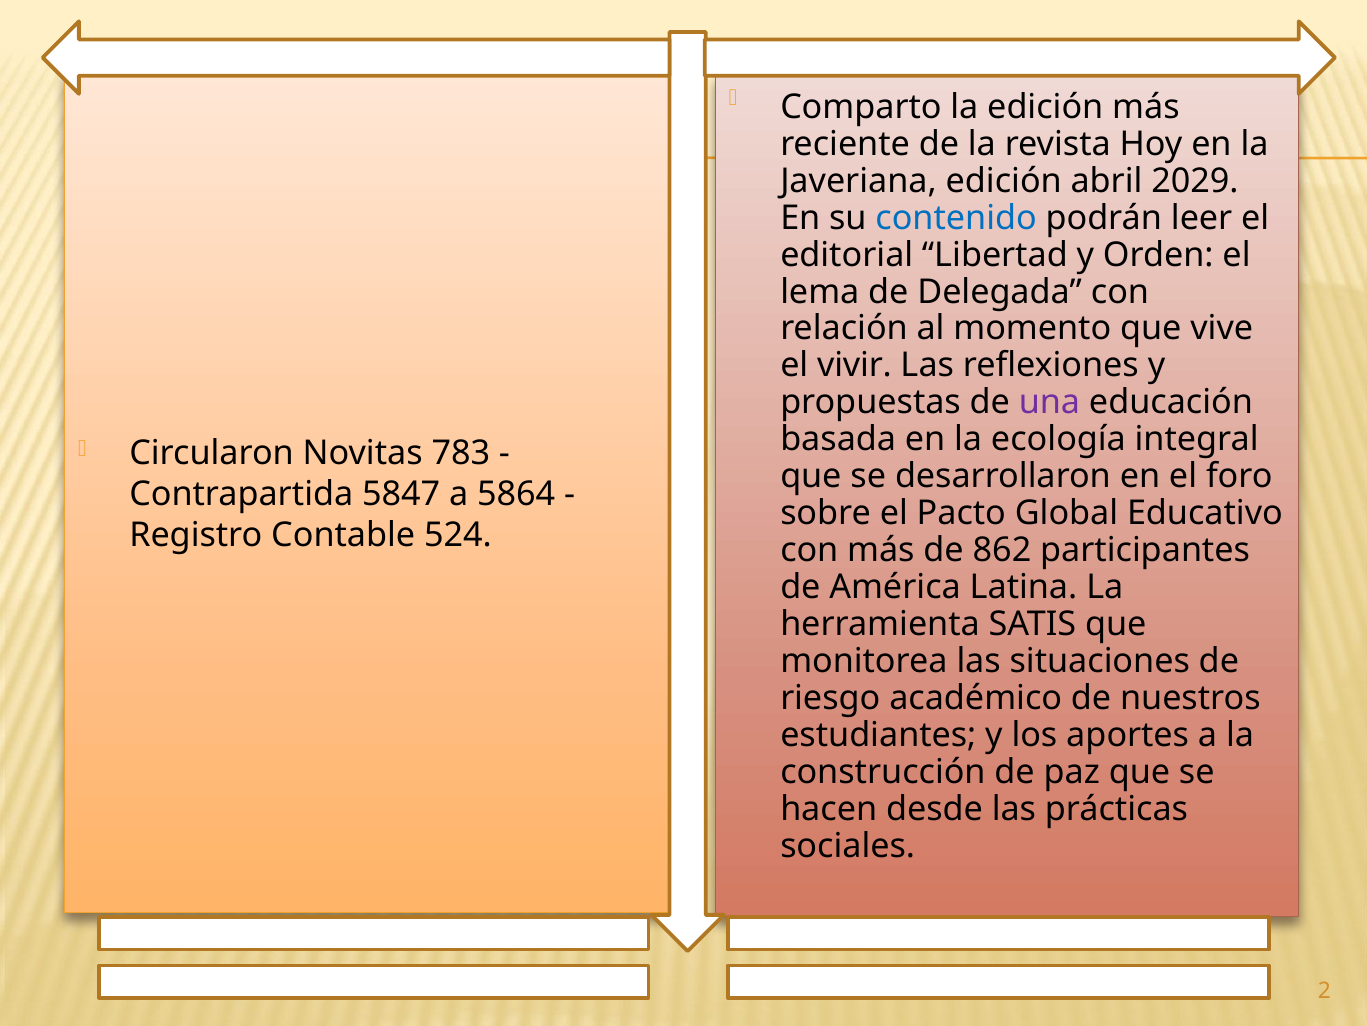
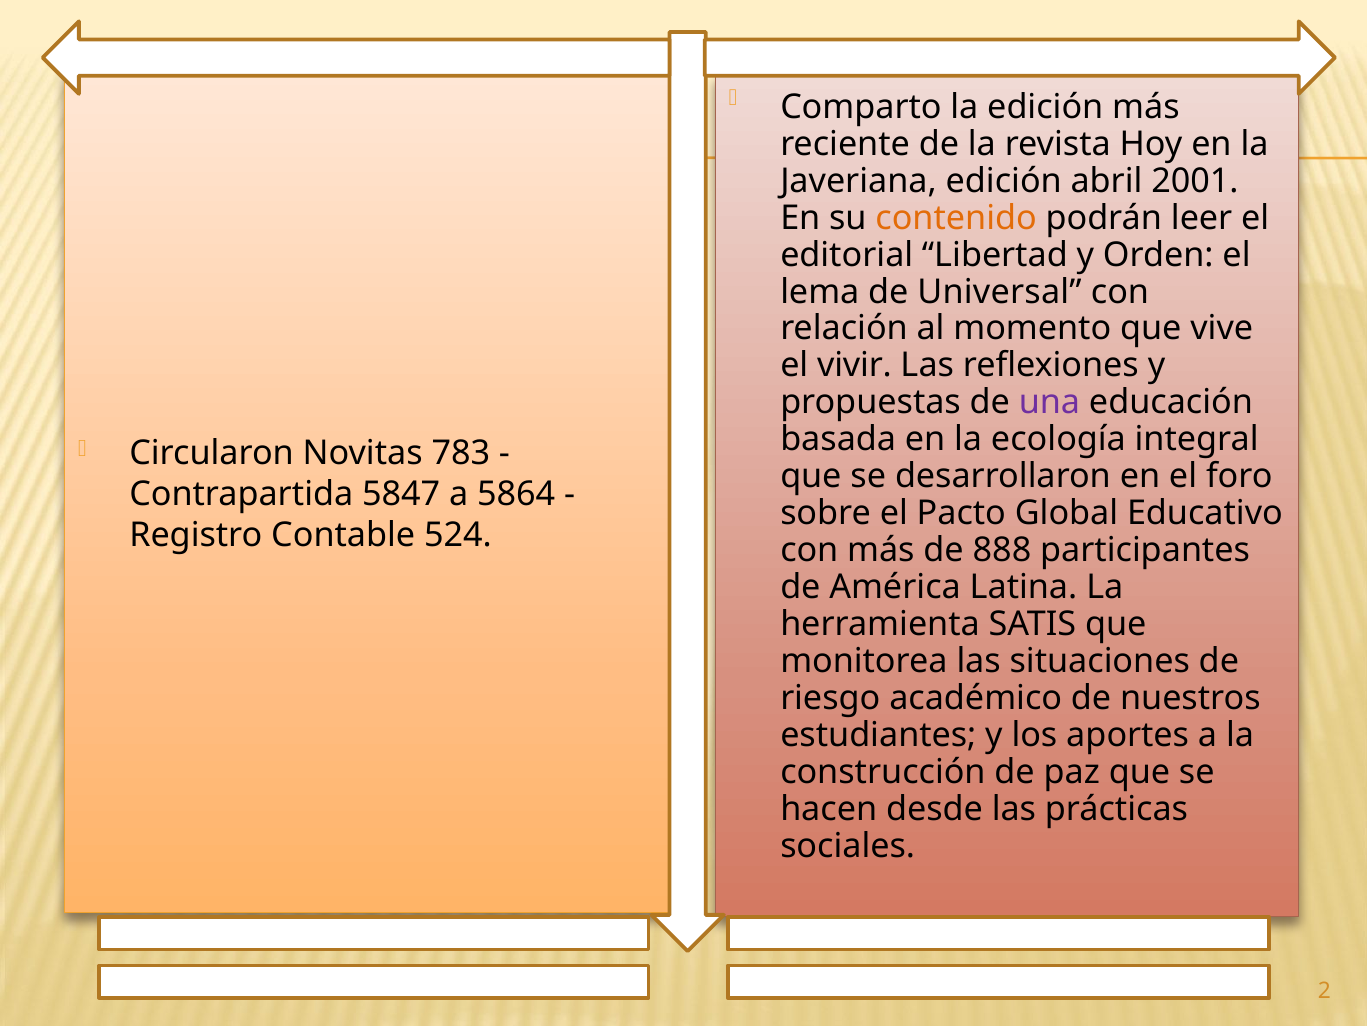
2029: 2029 -> 2001 (1195, 181)
contenido colour: blue -> orange (956, 218)
Delegada: Delegada -> Universal (1000, 292)
862: 862 -> 888 (1002, 550)
